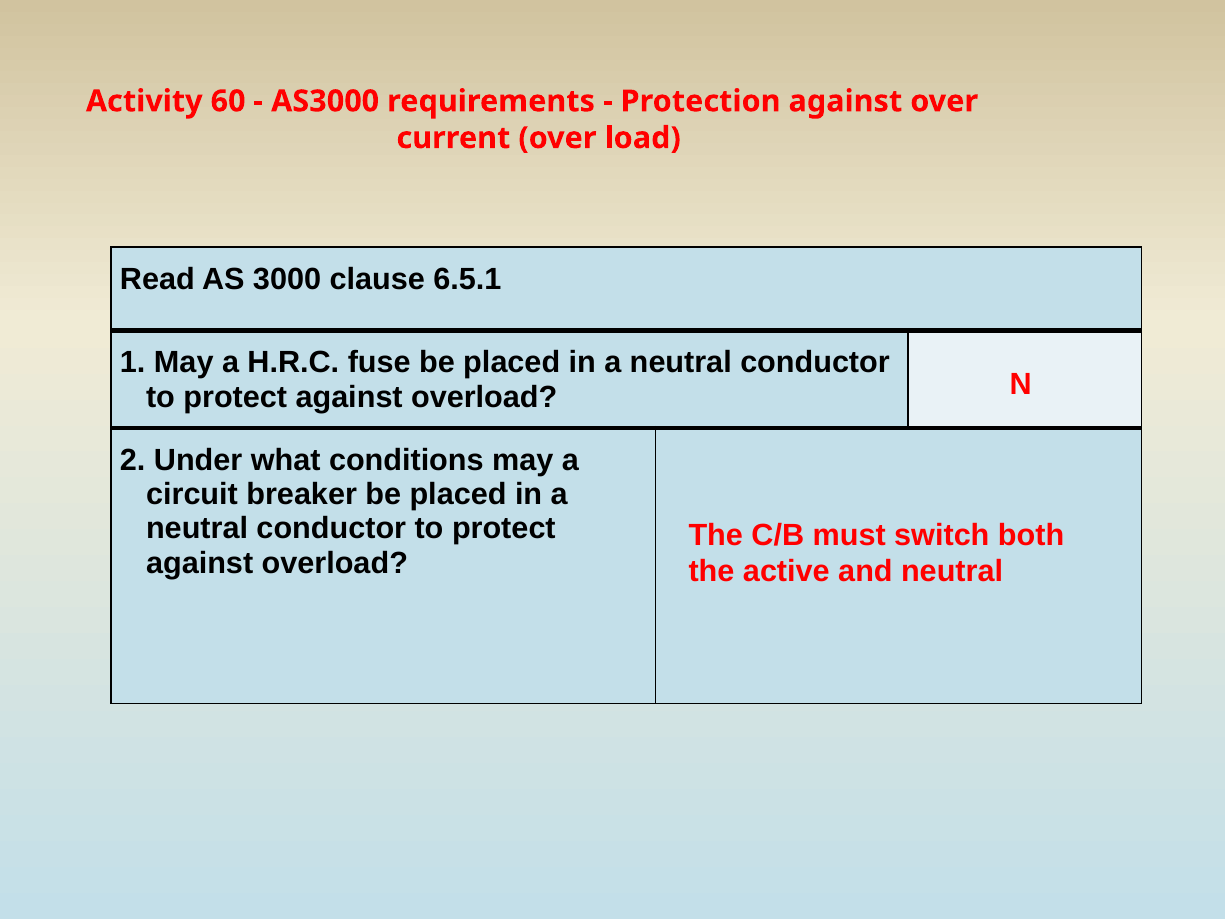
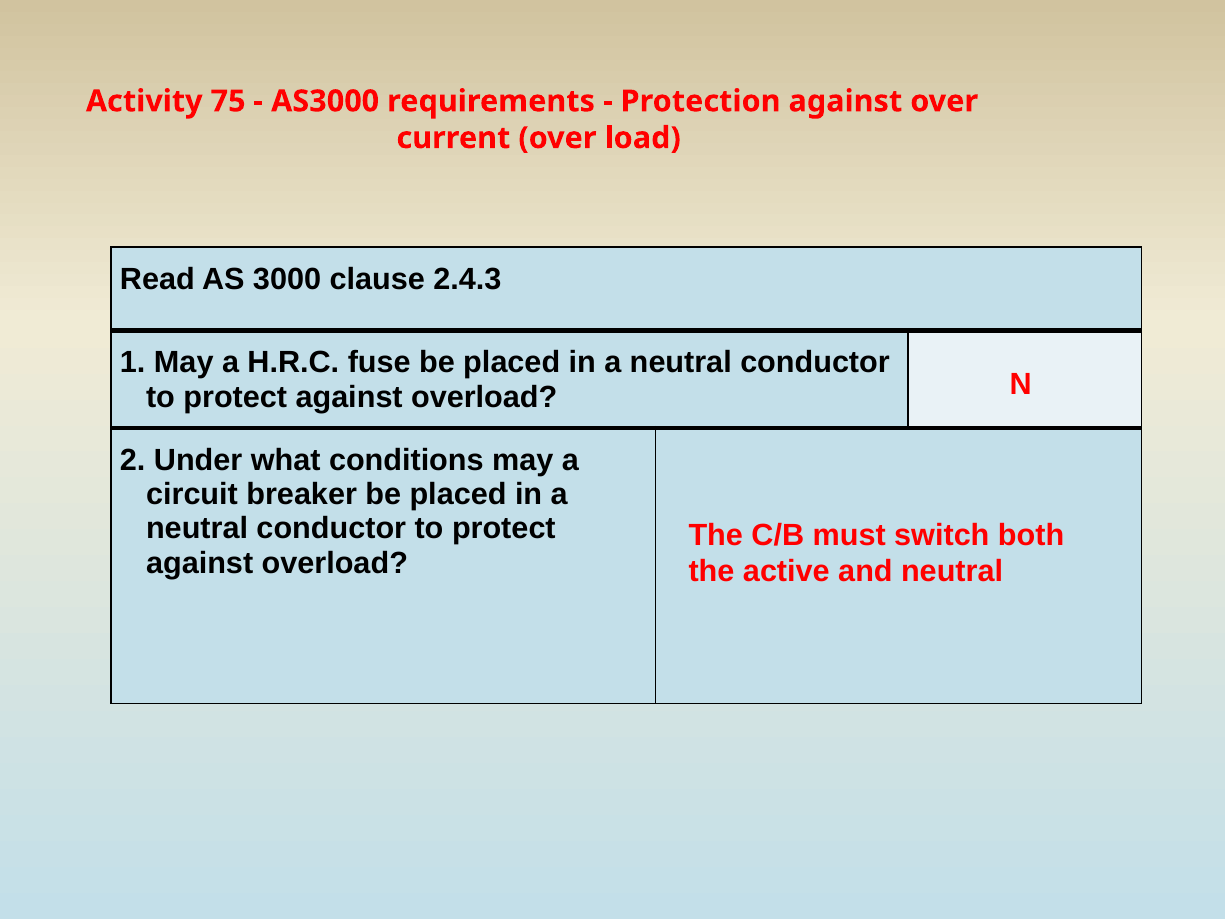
60: 60 -> 75 (228, 101)
6.5.1: 6.5.1 -> 2.4.3 (467, 279)
